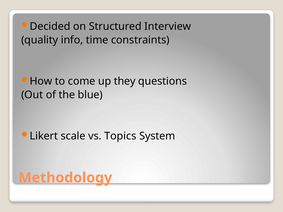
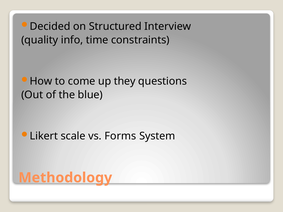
Topics: Topics -> Forms (120, 136)
